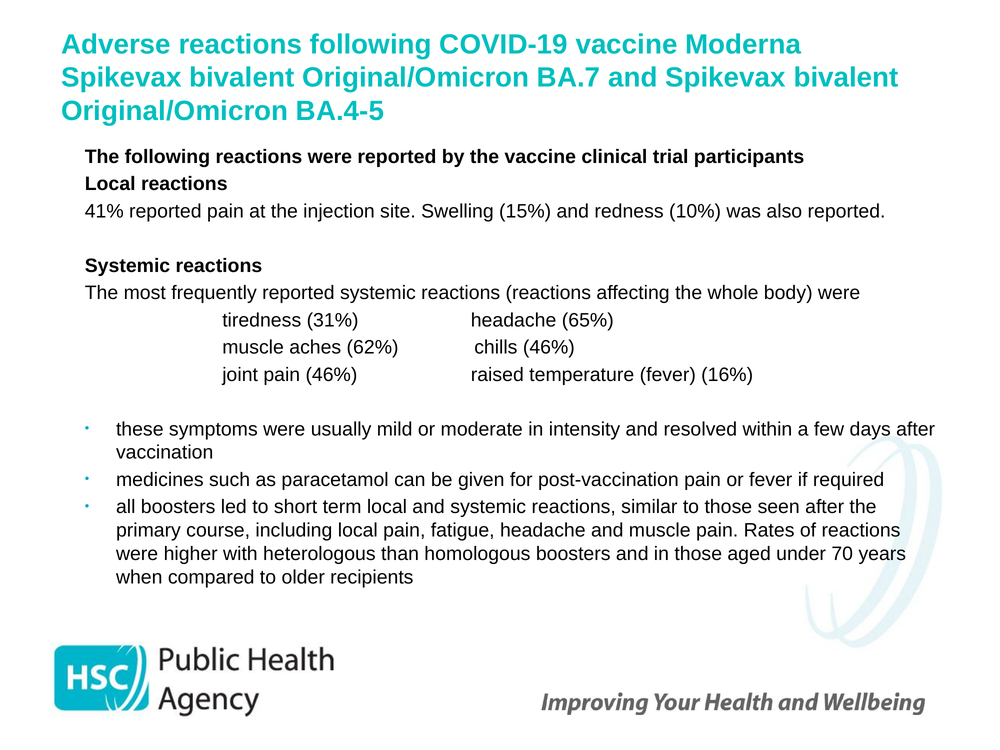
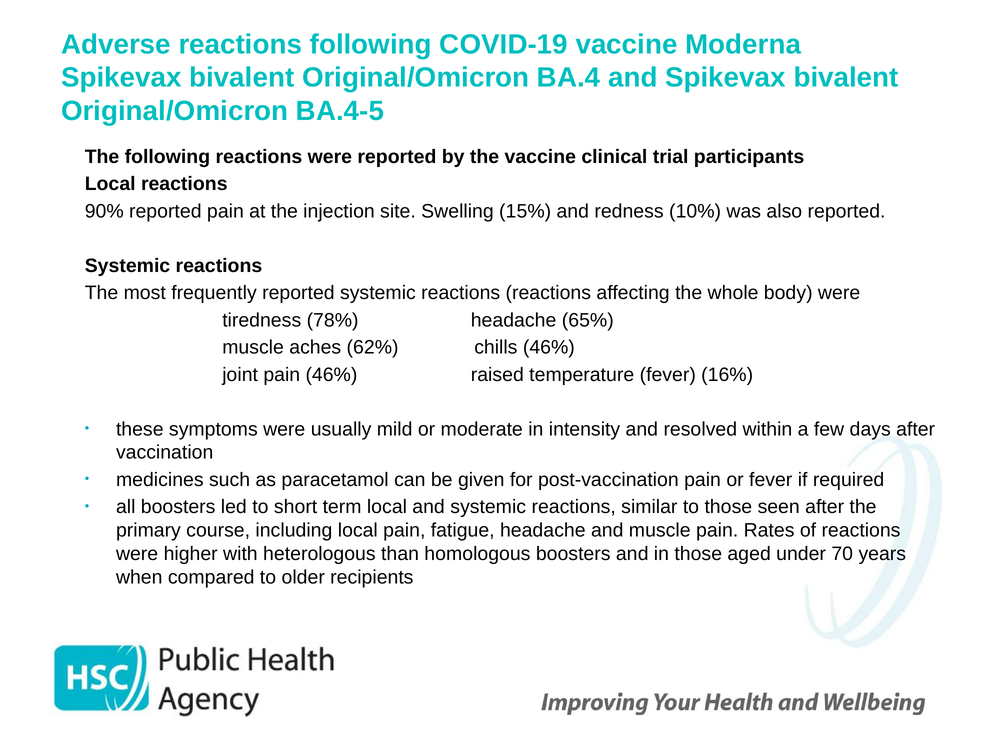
BA.7: BA.7 -> BA.4 (569, 78)
41%: 41% -> 90% (104, 211)
31%: 31% -> 78% (333, 320)
